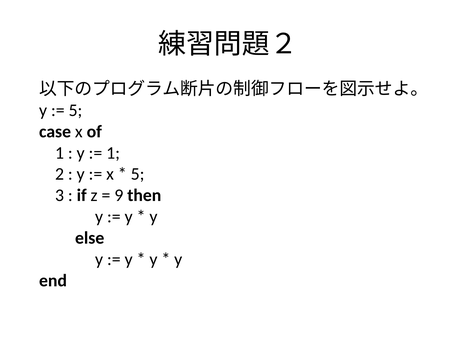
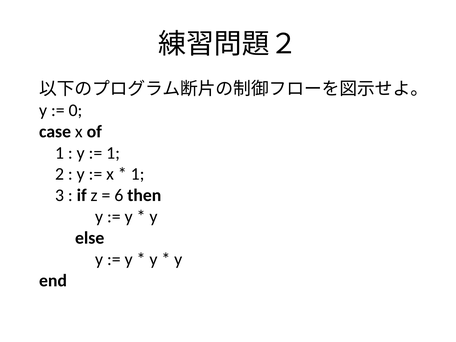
5: 5 -> 0 (75, 110)
5: 5 -> 1 (138, 174)
9: 9 -> 6 (119, 195)
